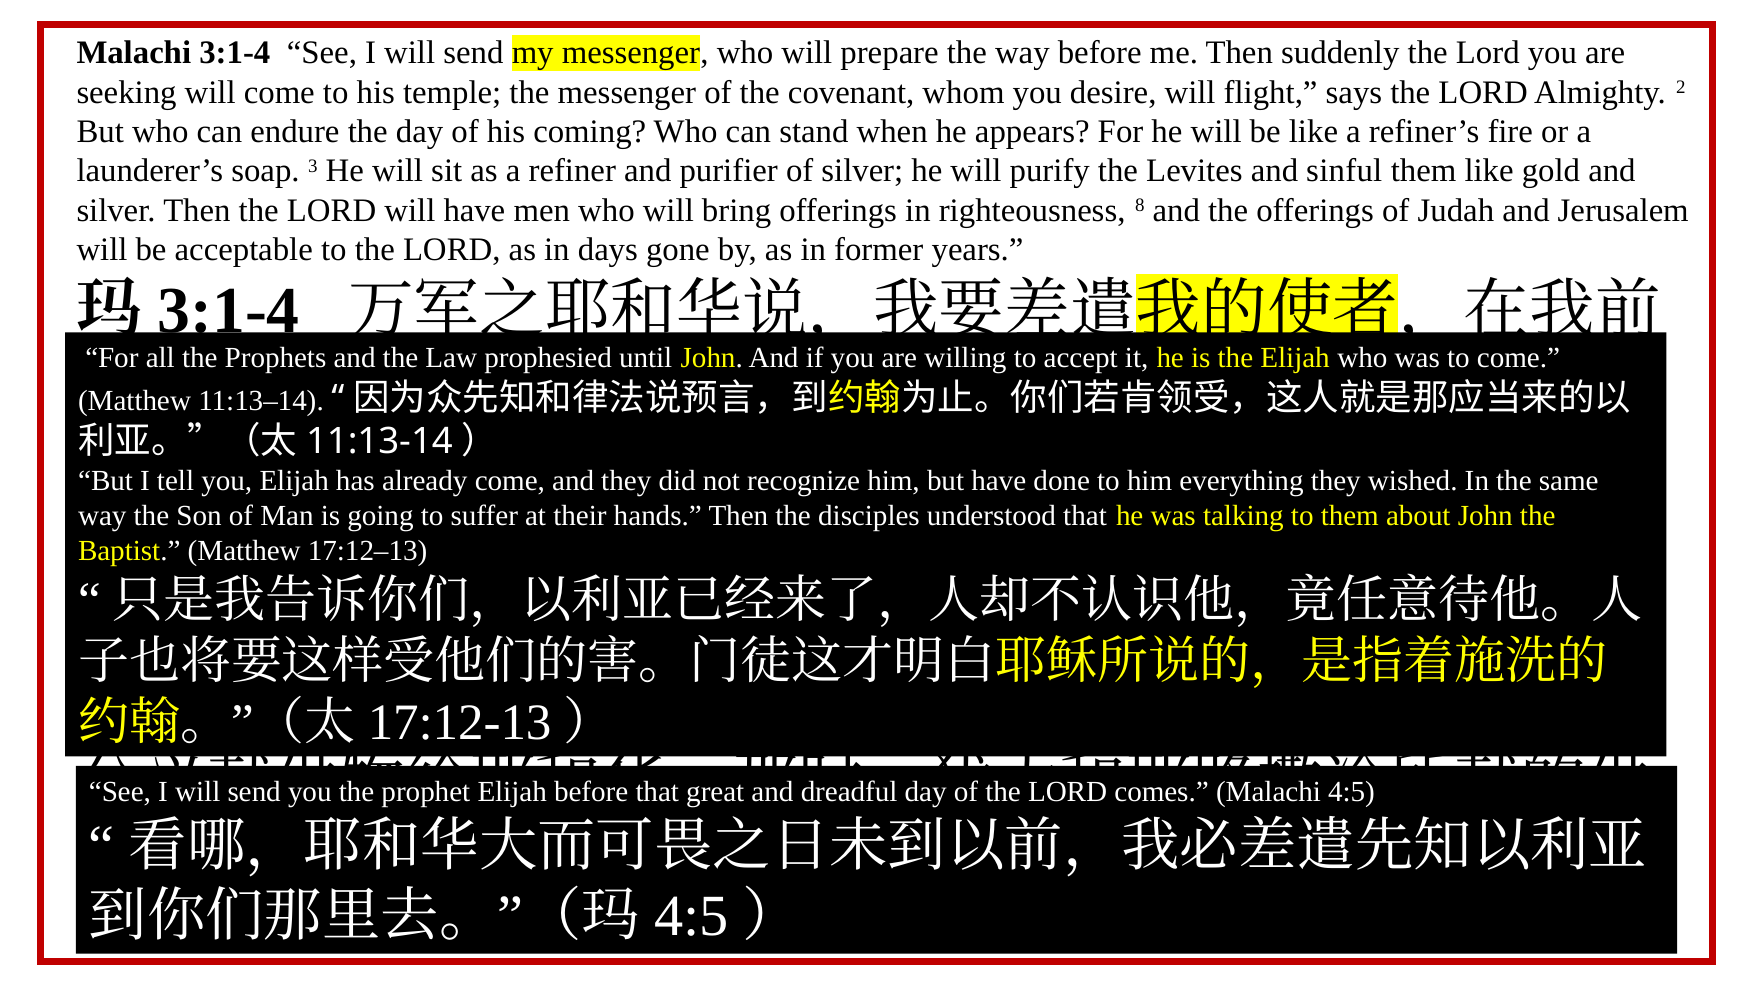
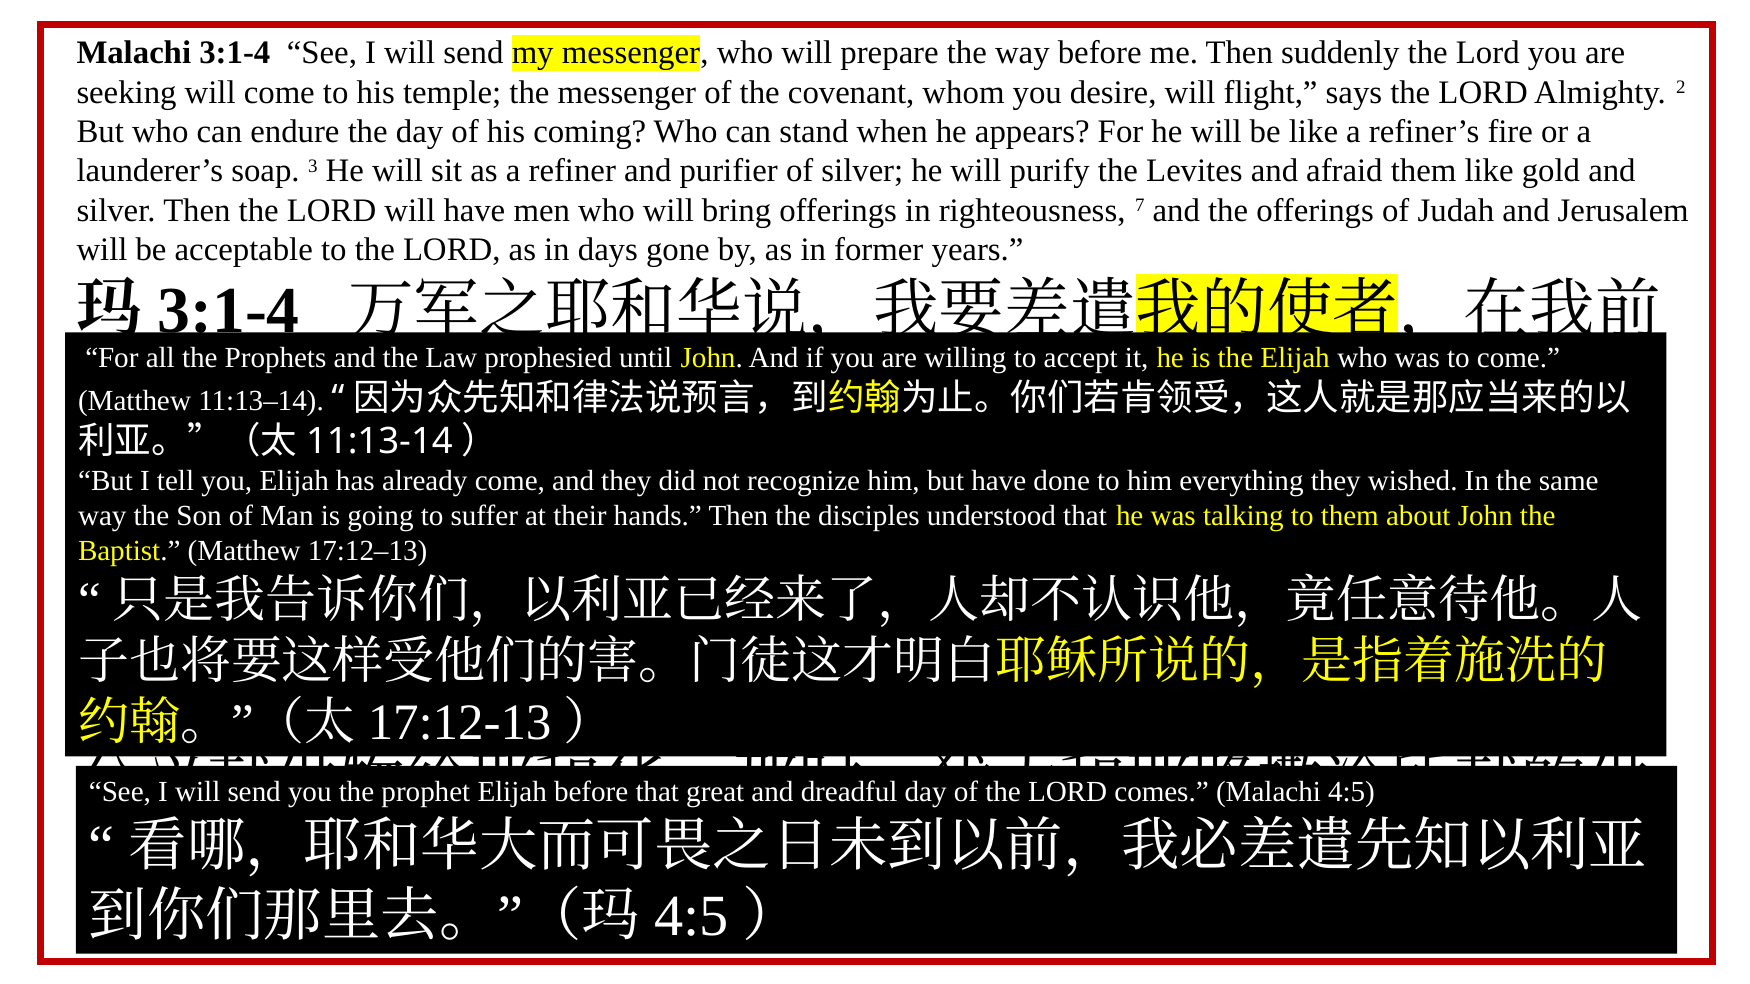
sinful: sinful -> afraid (1344, 171)
8: 8 -> 7 (1140, 205)
